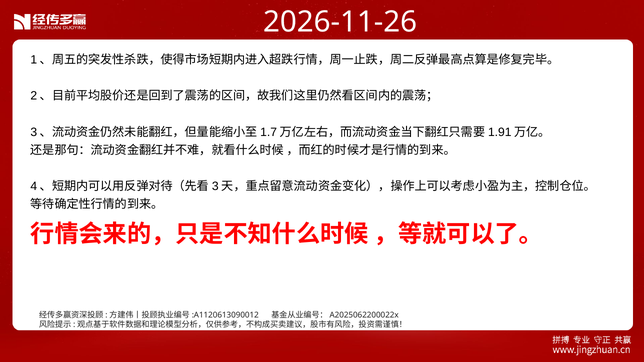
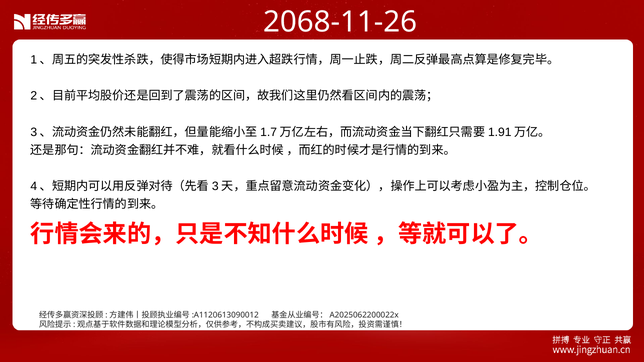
2026-11-26: 2026-11-26 -> 2068-11-26 (340, 22)
